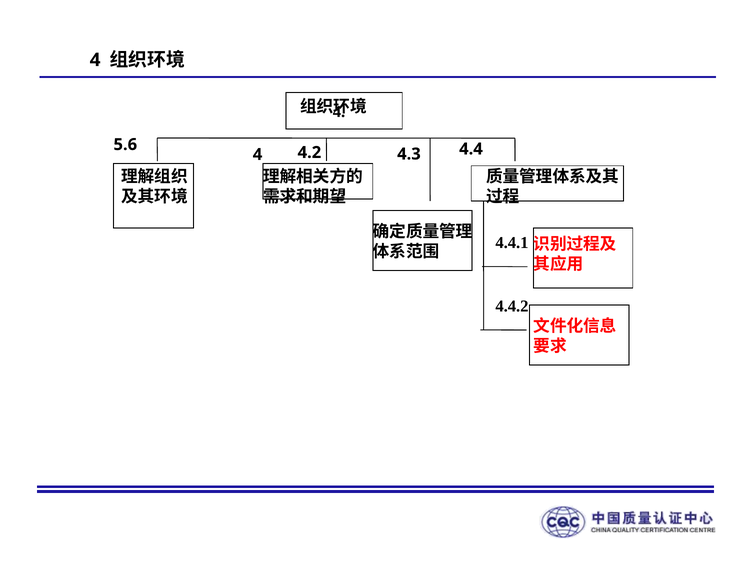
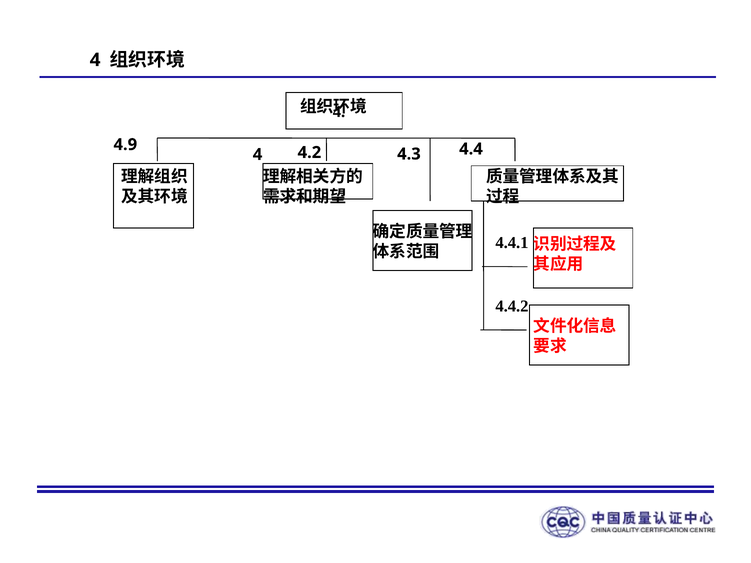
5.6: 5.6 -> 4.9 (125, 145)
